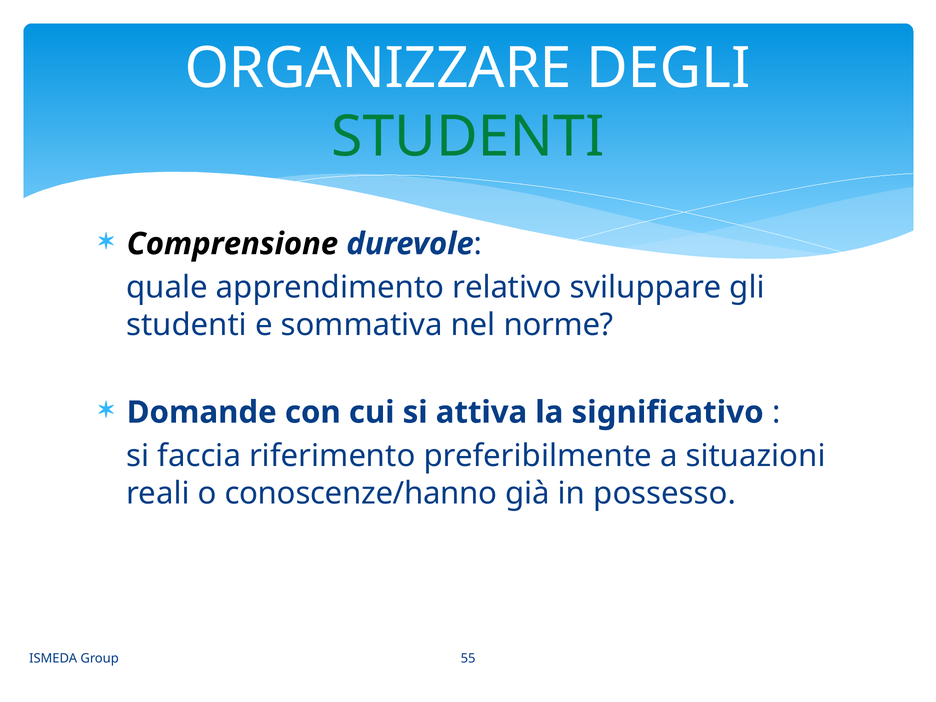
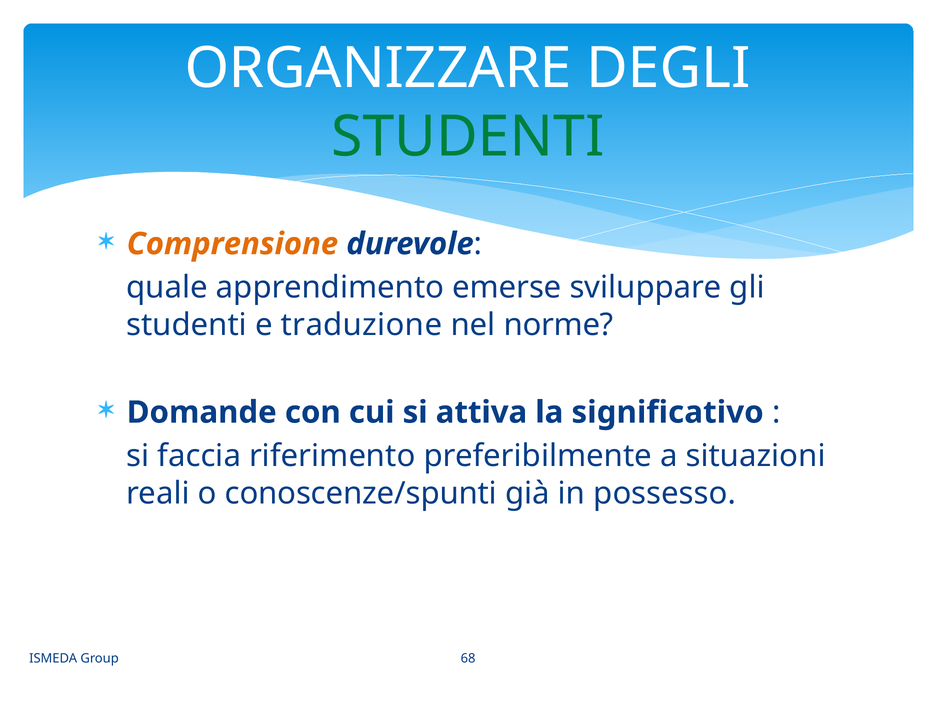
Comprensione colour: black -> orange (232, 244)
relativo: relativo -> emerse (507, 288)
sommativa: sommativa -> traduzione (361, 325)
conoscenze/hanno: conoscenze/hanno -> conoscenze/spunti (361, 493)
55: 55 -> 68 (468, 658)
